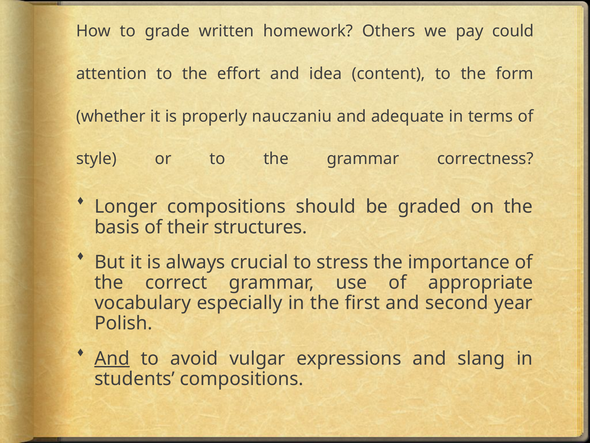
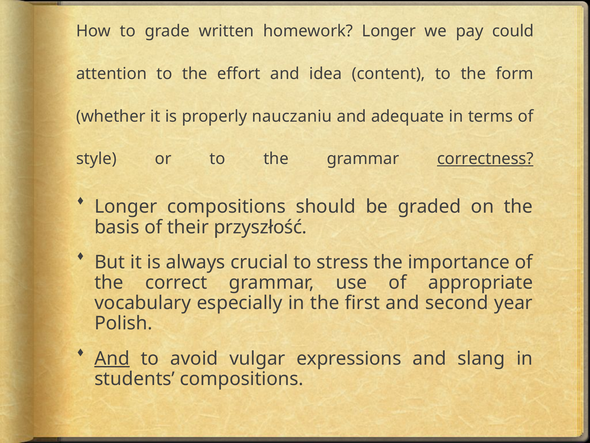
homework Others: Others -> Longer (389, 31)
correctness underline: none -> present (485, 159)
structures: structures -> przyszłość (260, 227)
